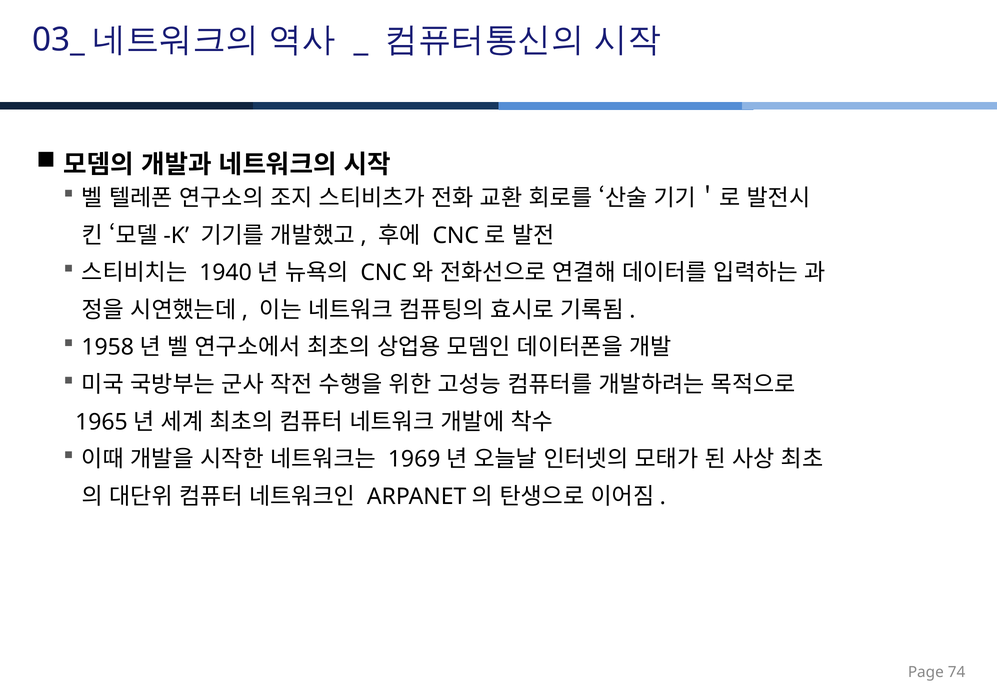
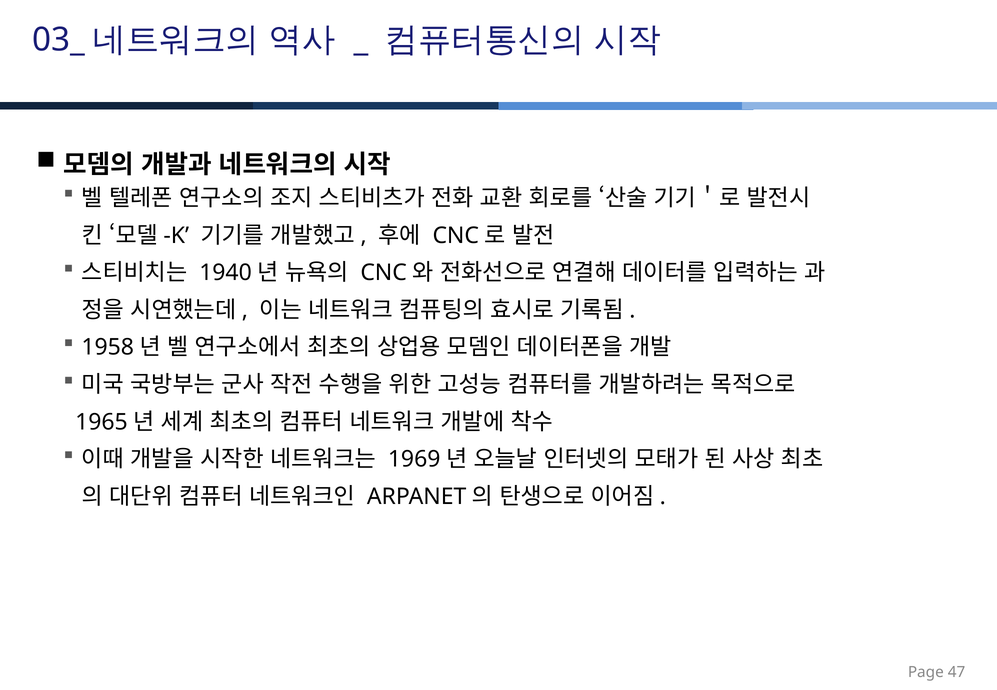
74: 74 -> 47 (957, 672)
